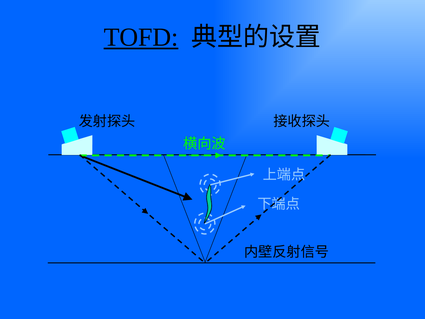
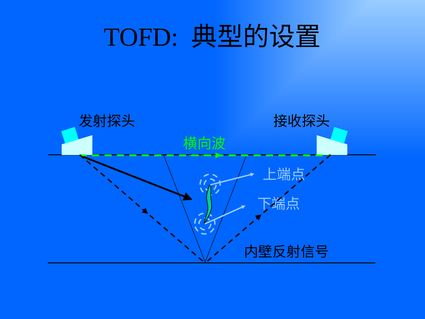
TOFD underline: present -> none (141, 37)
